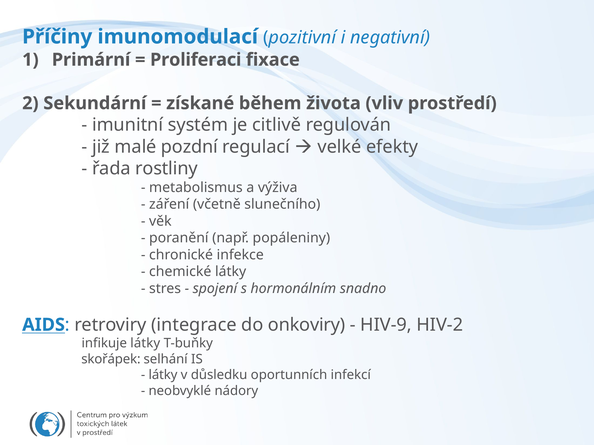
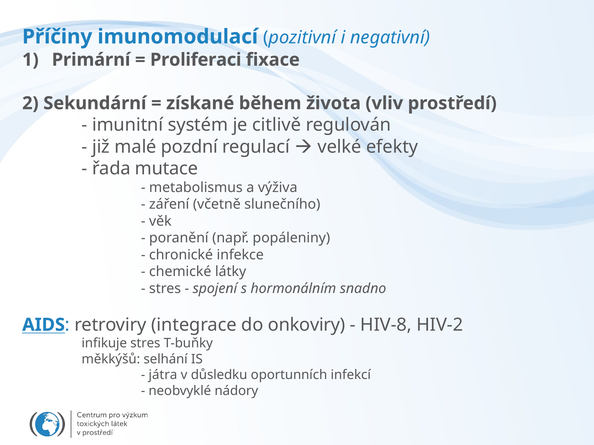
rostliny: rostliny -> mutace (166, 169)
HIV-9: HIV-9 -> HIV-8 (386, 325)
infikuje látky: látky -> stres (145, 344)
skořápek: skořápek -> měkkýšů (111, 359)
látky: látky -> játra (163, 375)
